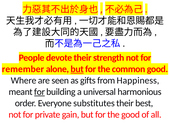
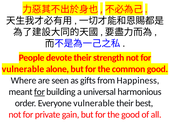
remember: remember -> vulnerable (23, 69)
but underline: present -> none (77, 69)
Everyone substitutes: substitutes -> vulnerable (94, 103)
